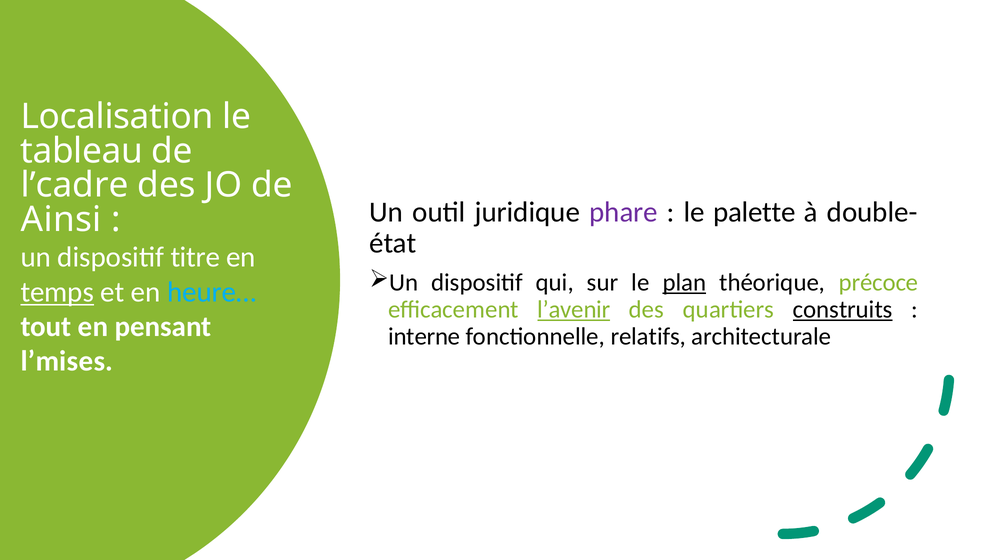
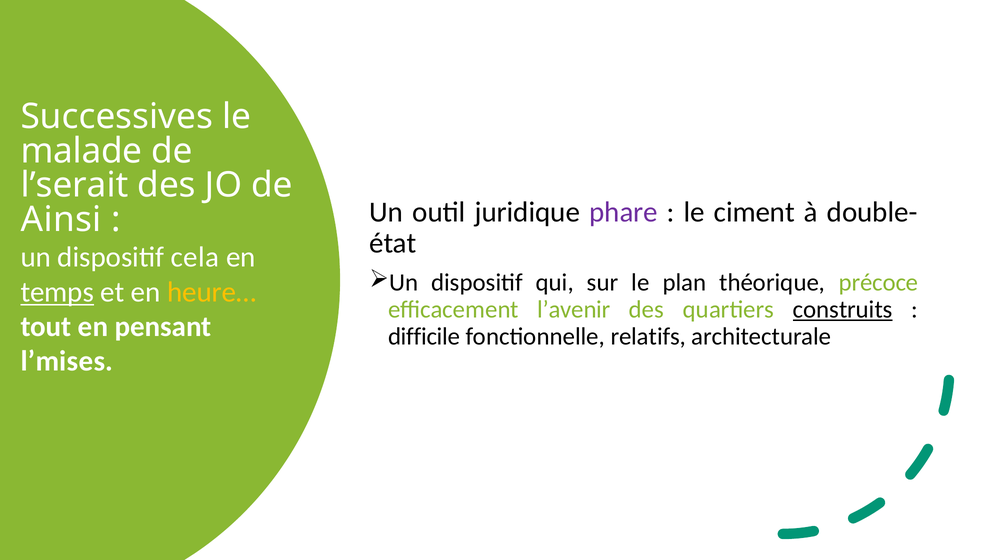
Localisation: Localisation -> Successives (117, 117)
tableau: tableau -> malade (82, 151)
l’cadre: l’cadre -> l’serait (75, 185)
palette: palette -> ciment (754, 212)
titre: titre -> cela (195, 257)
plan underline: present -> none (684, 283)
heure… colour: light blue -> yellow (212, 292)
l’avenir underline: present -> none (574, 309)
interne: interne -> difficile (424, 336)
